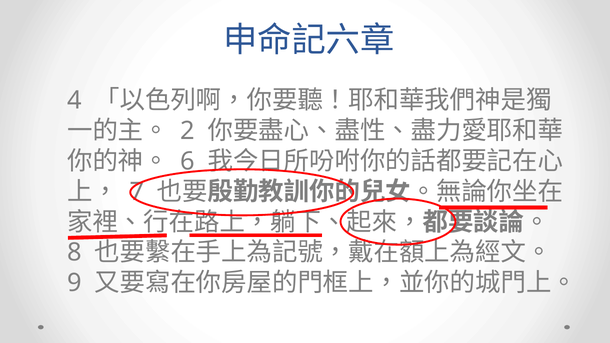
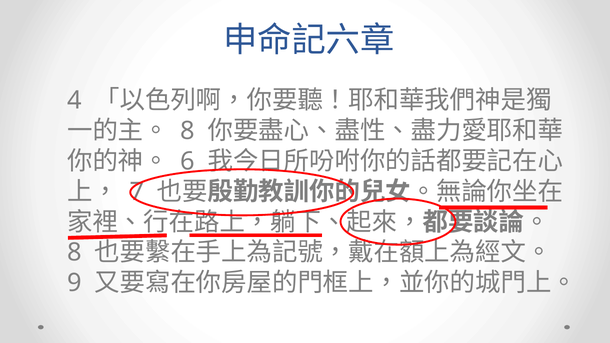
2: 2 -> 8 (188, 131)
